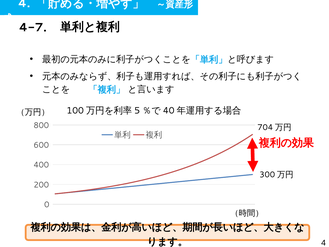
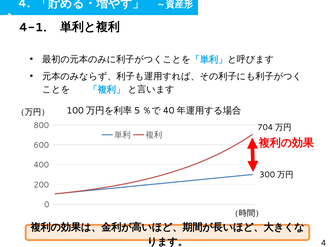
4-7: 4-7 -> 4-1 (33, 27)
